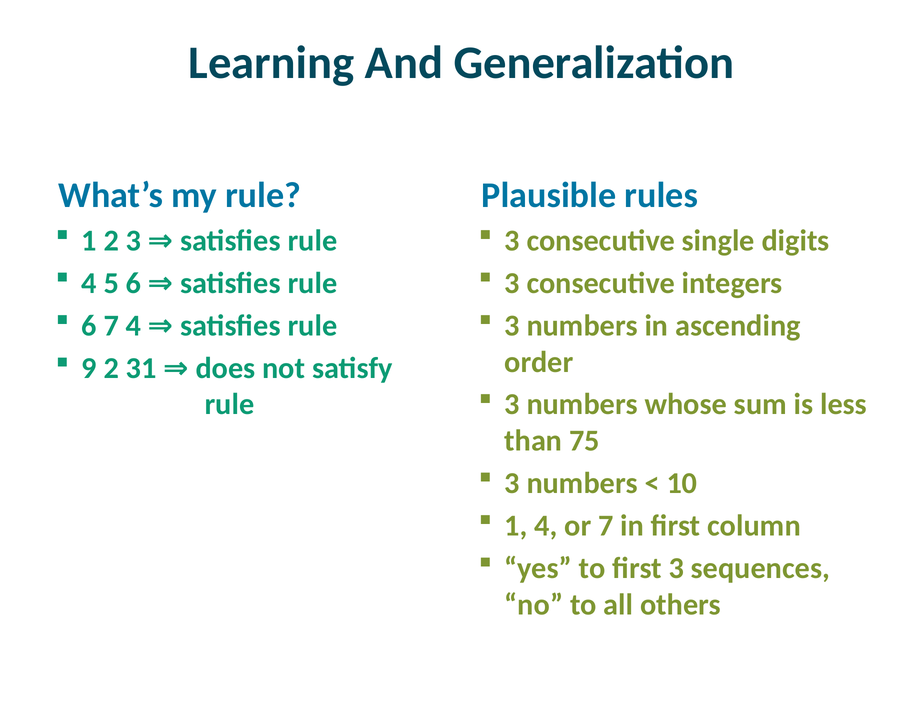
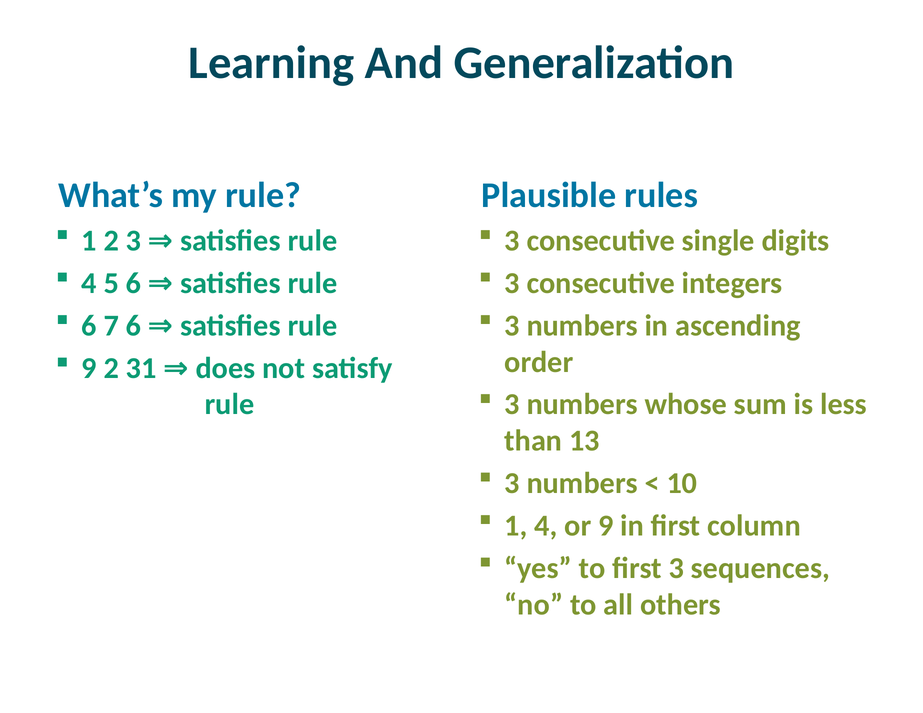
7 4: 4 -> 6 (133, 326)
75: 75 -> 13 (584, 441)
or 7: 7 -> 9 (606, 526)
